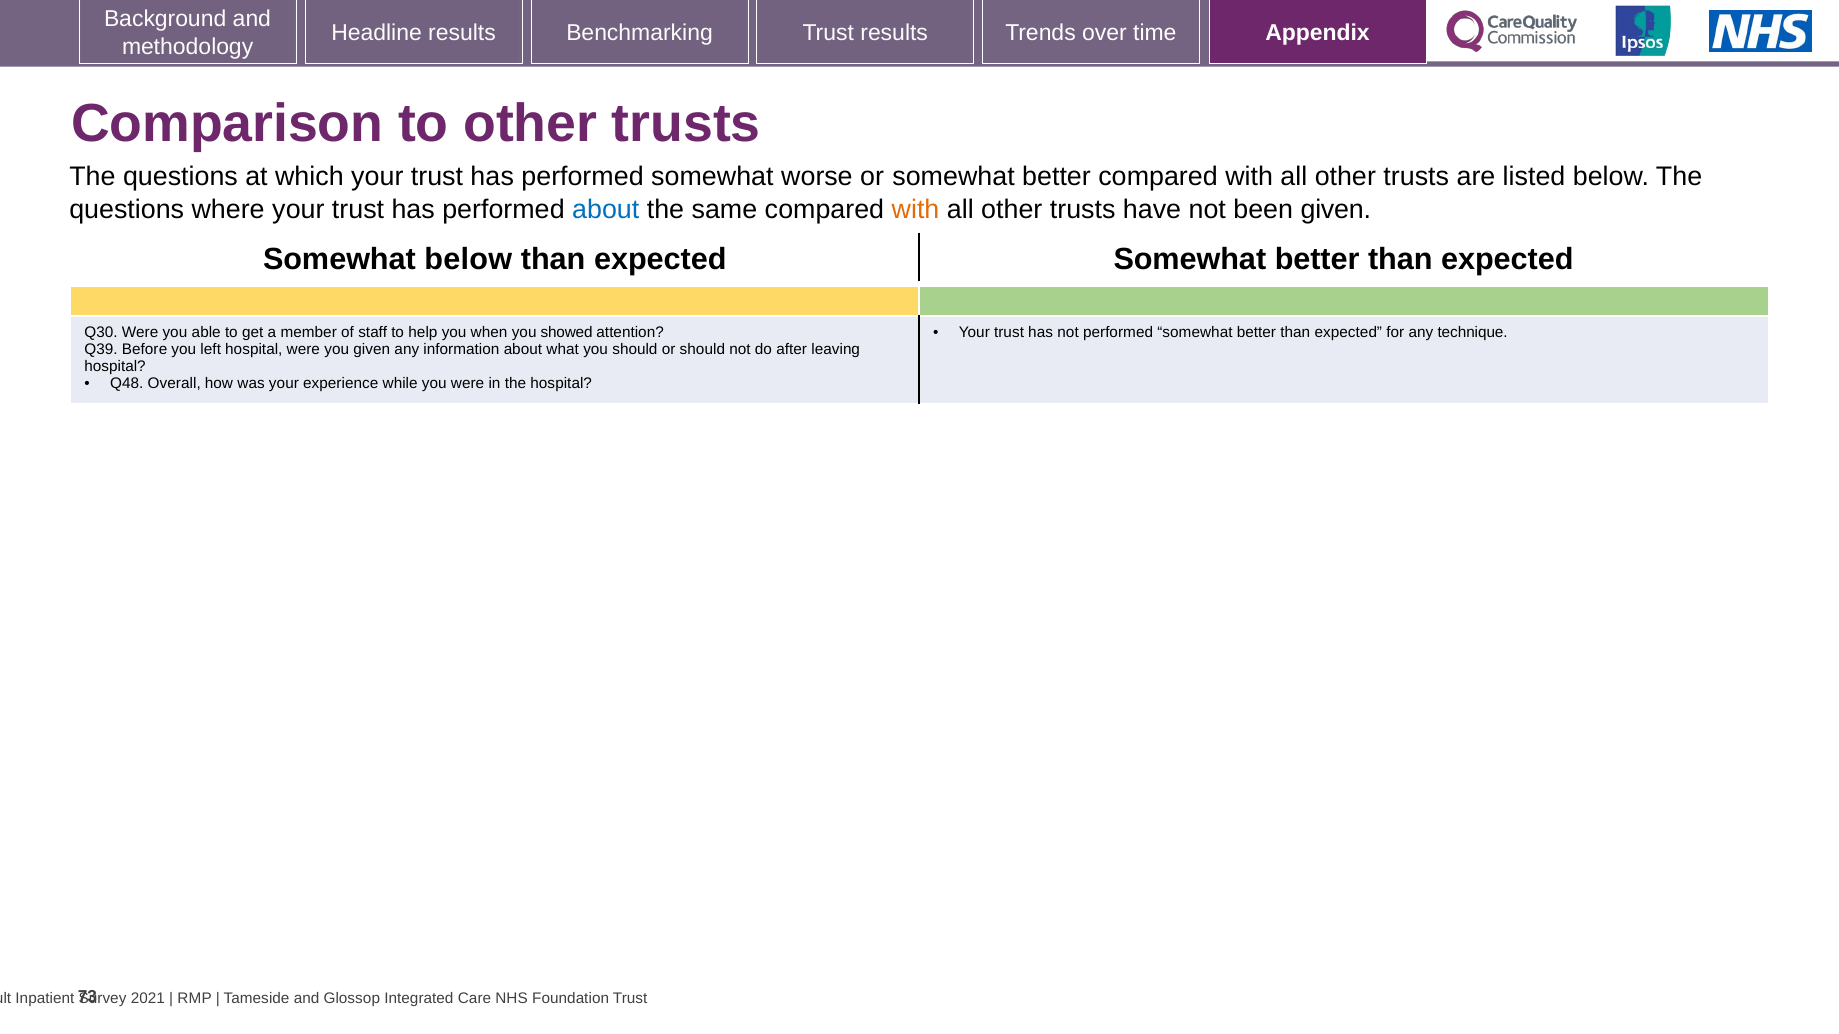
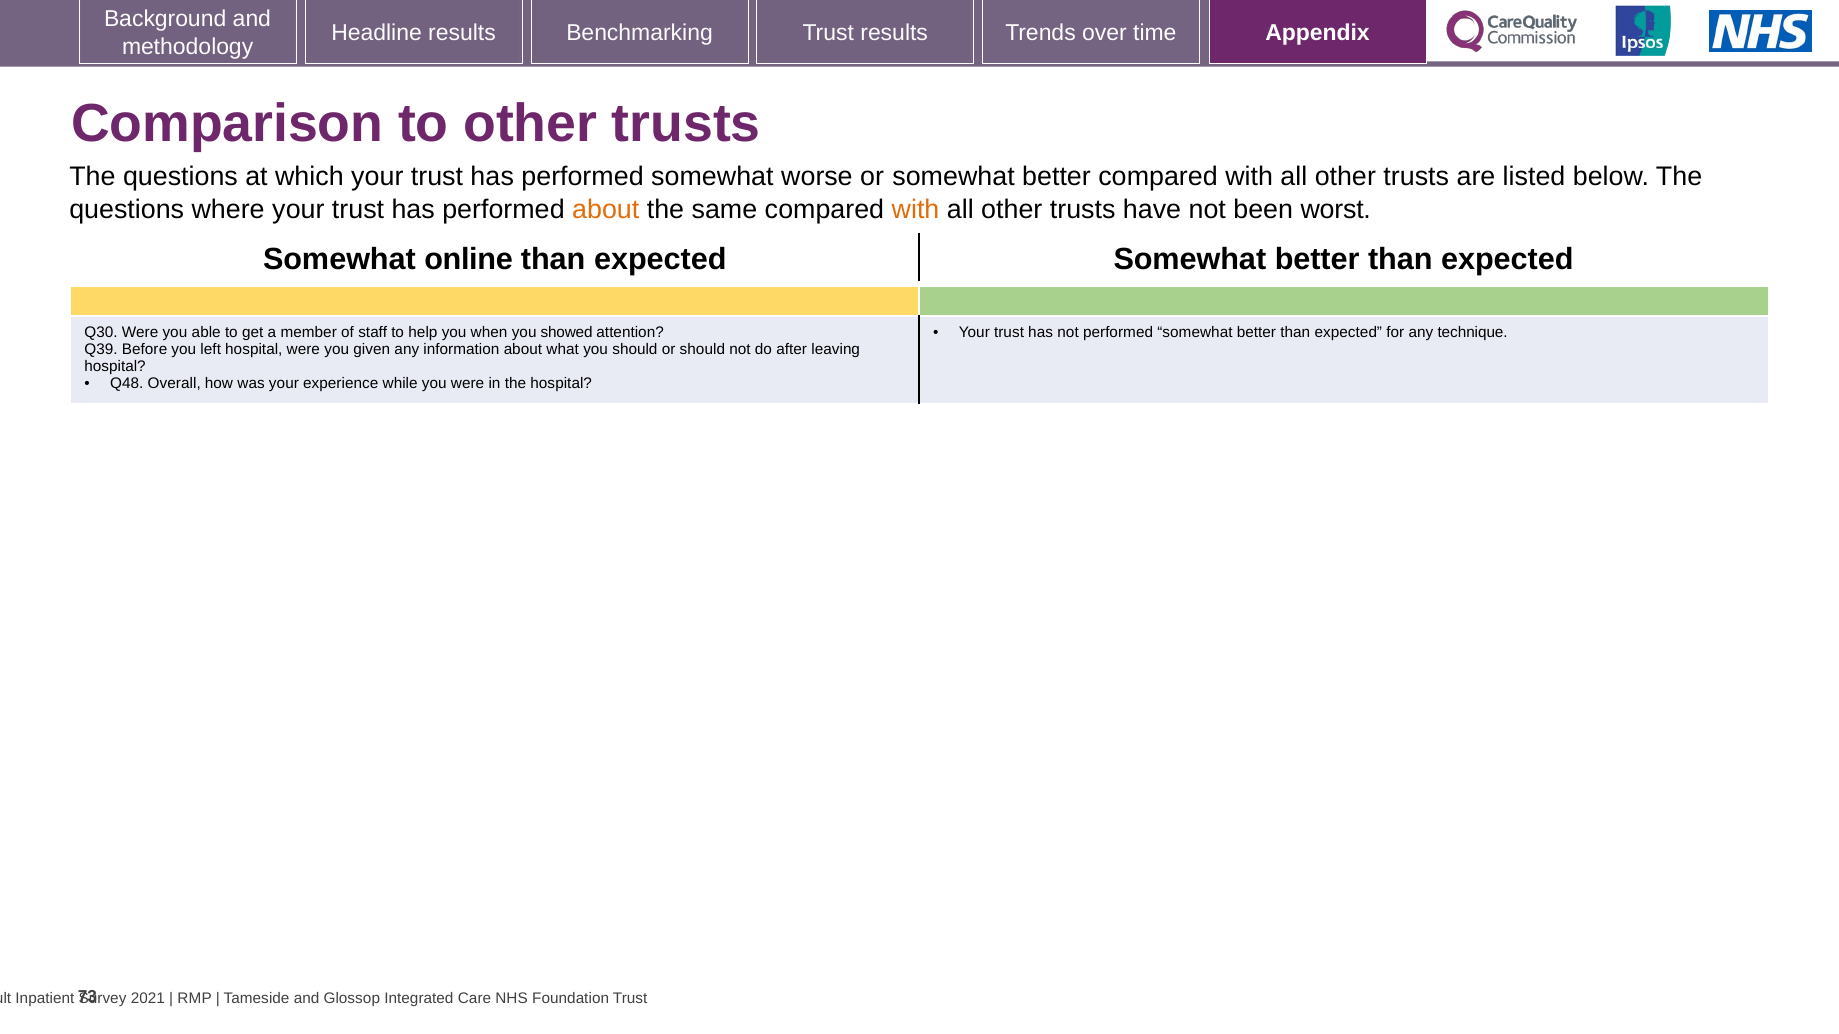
about colour: blue -> orange (606, 209)
been given: given -> worst (1336, 209)
Somewhat below: below -> online (469, 259)
